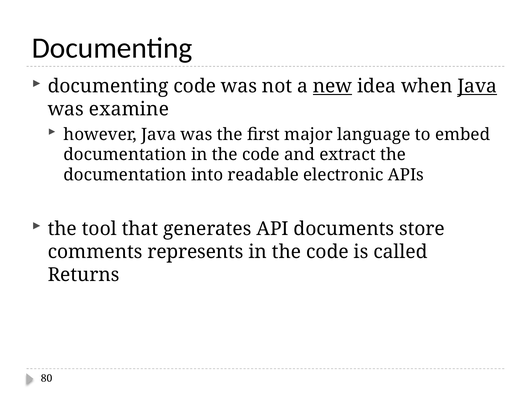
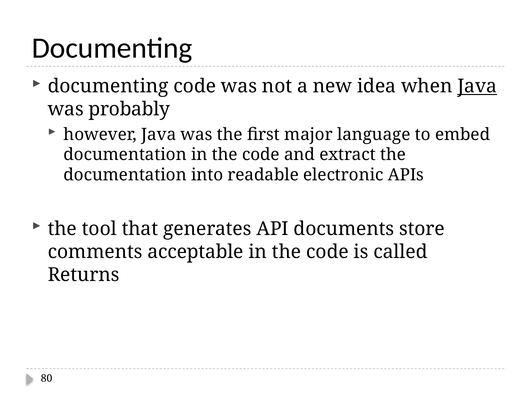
new underline: present -> none (332, 86)
examine: examine -> probably (129, 109)
represents: represents -> acceptable (196, 252)
